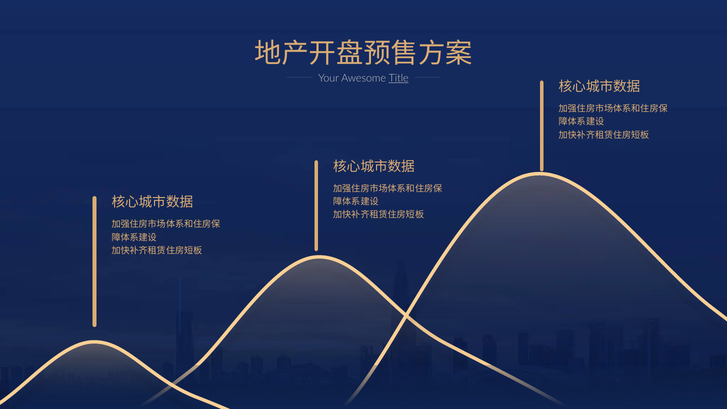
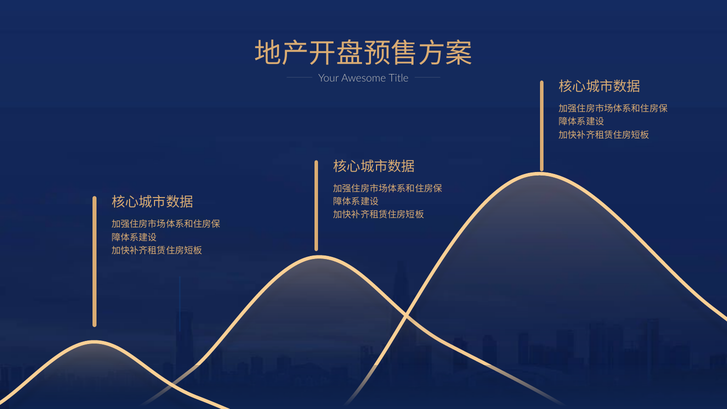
Title underline: present -> none (399, 78)
